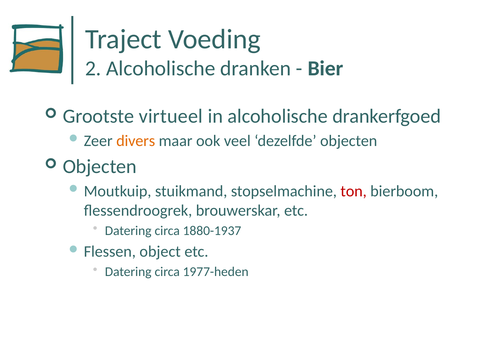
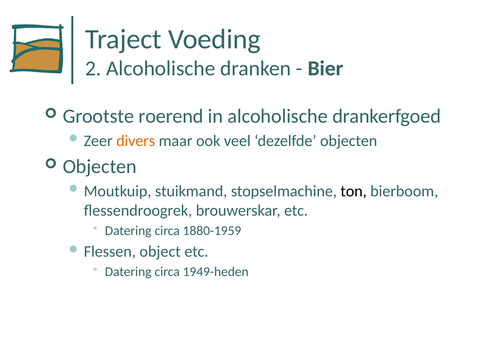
virtueel: virtueel -> roerend (171, 116)
ton colour: red -> black (354, 192)
1880-1937: 1880-1937 -> 1880-1959 (212, 231)
1977-heden: 1977-heden -> 1949-heden (216, 272)
